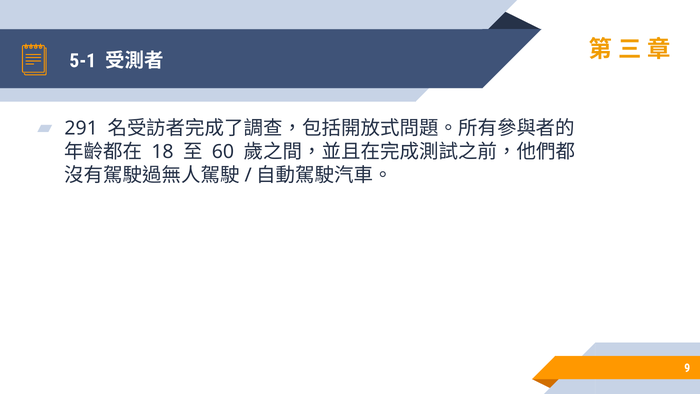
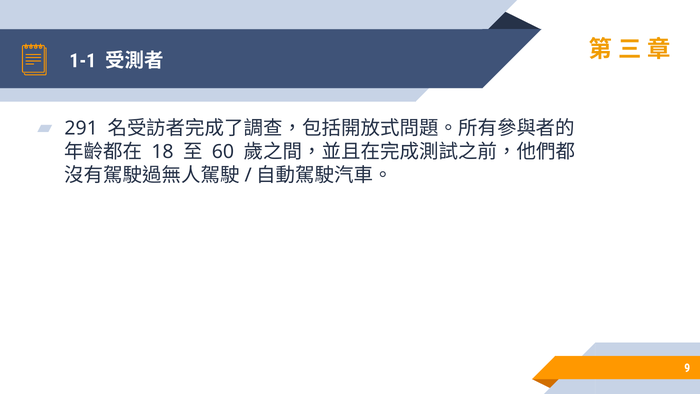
5-1: 5-1 -> 1-1 (83, 61)
